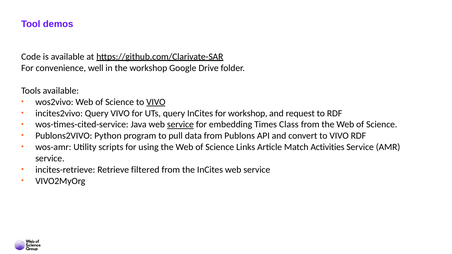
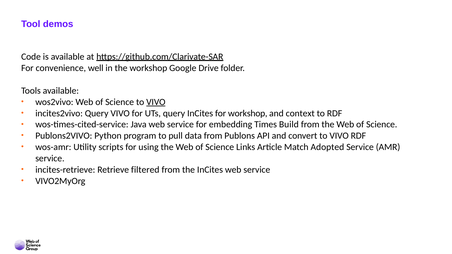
request: request -> context (300, 113)
service underline: present -> none (180, 125)
Class: Class -> Build (289, 125)
Activities: Activities -> Adopted (327, 147)
